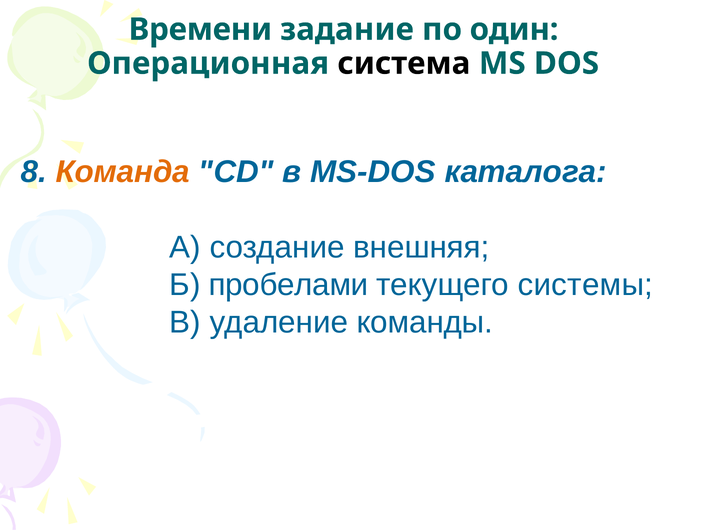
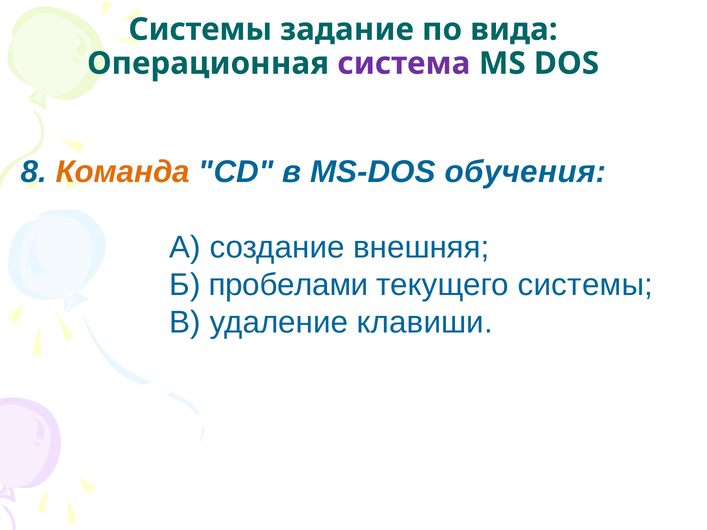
Времени: Времени -> Системы (200, 29)
один: один -> вида (514, 29)
система colour: black -> purple (404, 63)
каталога: каталога -> обучения (526, 172)
команды: команды -> клавиши (425, 323)
